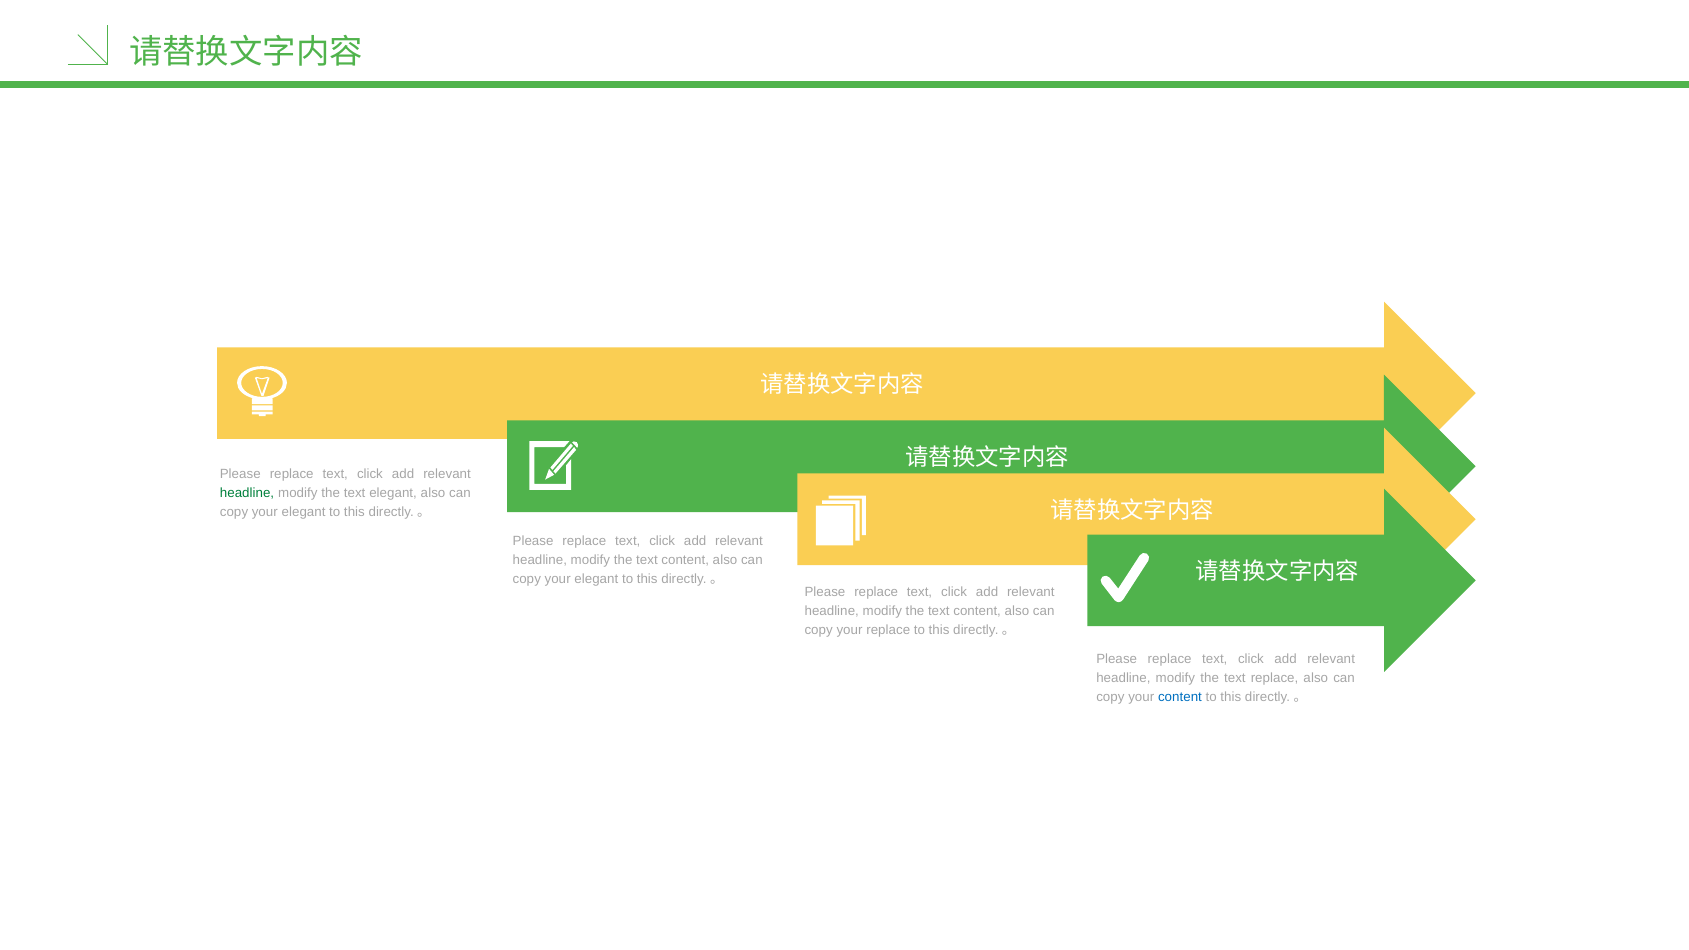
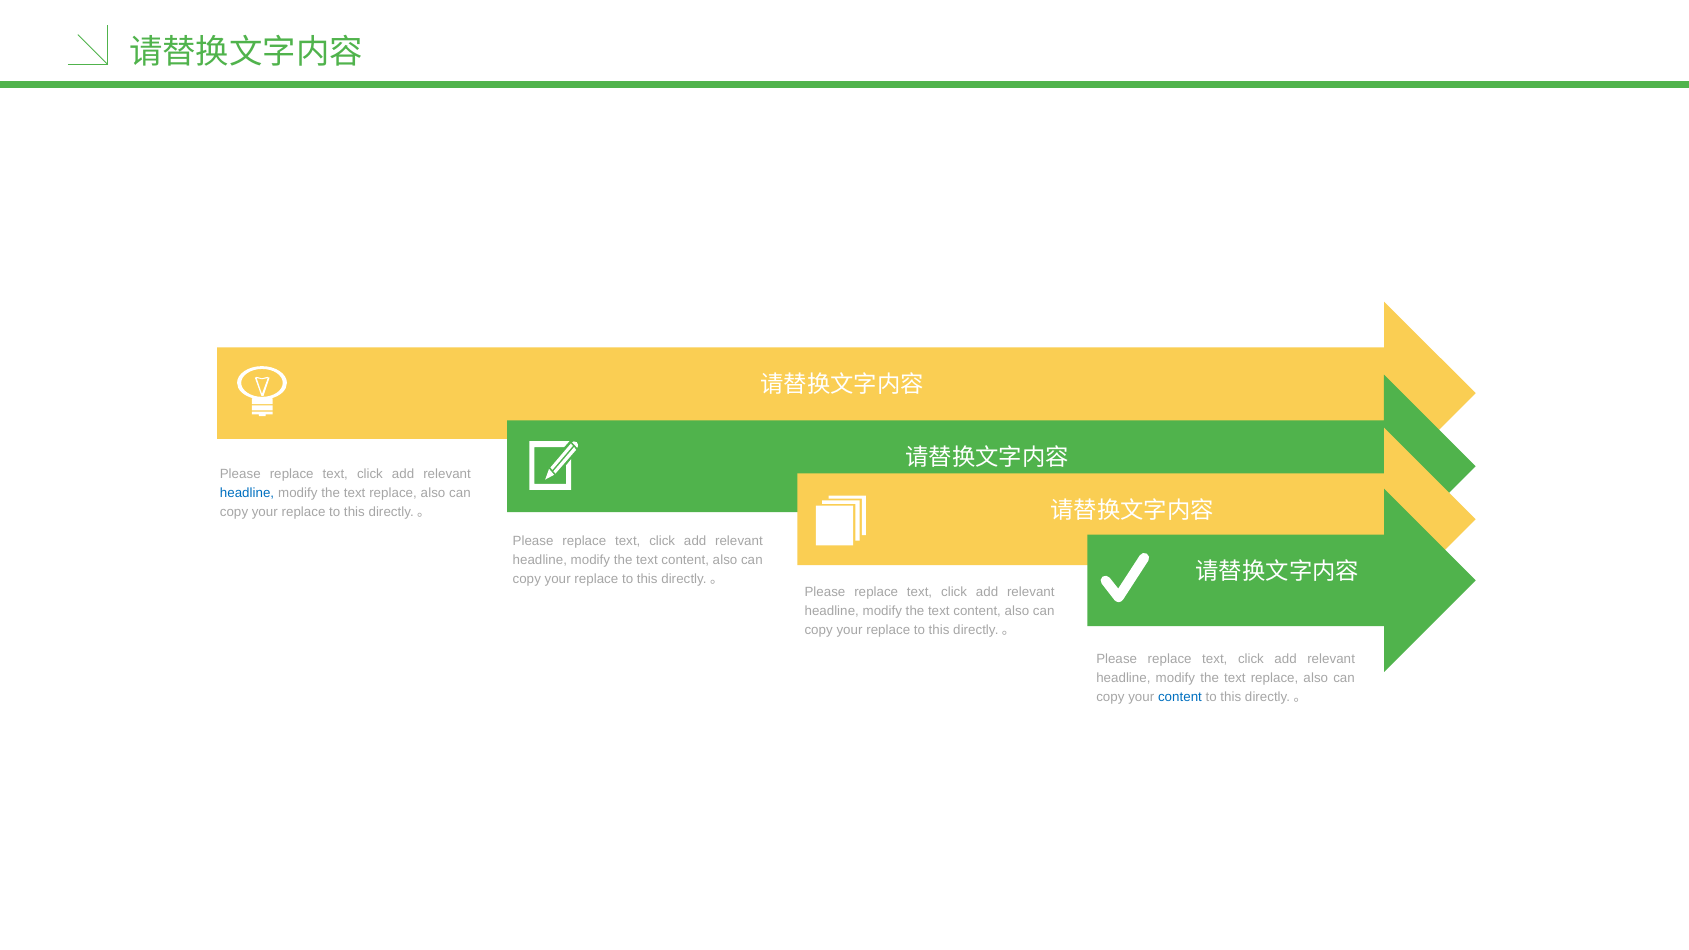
headline colour: green -> blue (247, 493)
elegant: elegant -> replace (393, 493)
elegant: elegant -> replace (304, 512)
elegant: elegant -> replace (596, 579)
